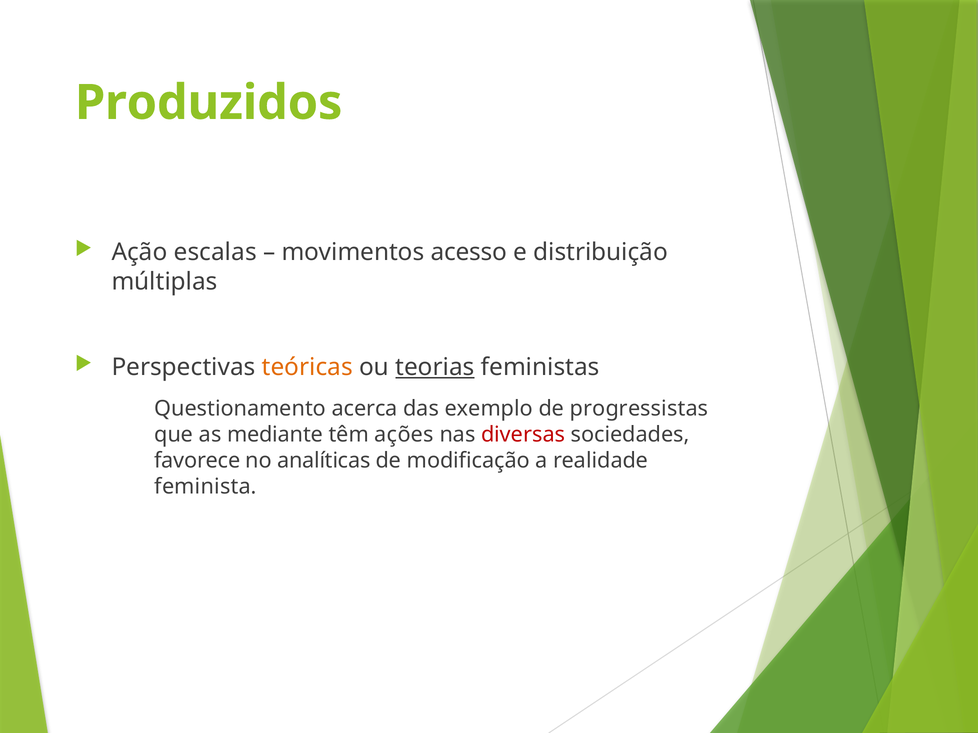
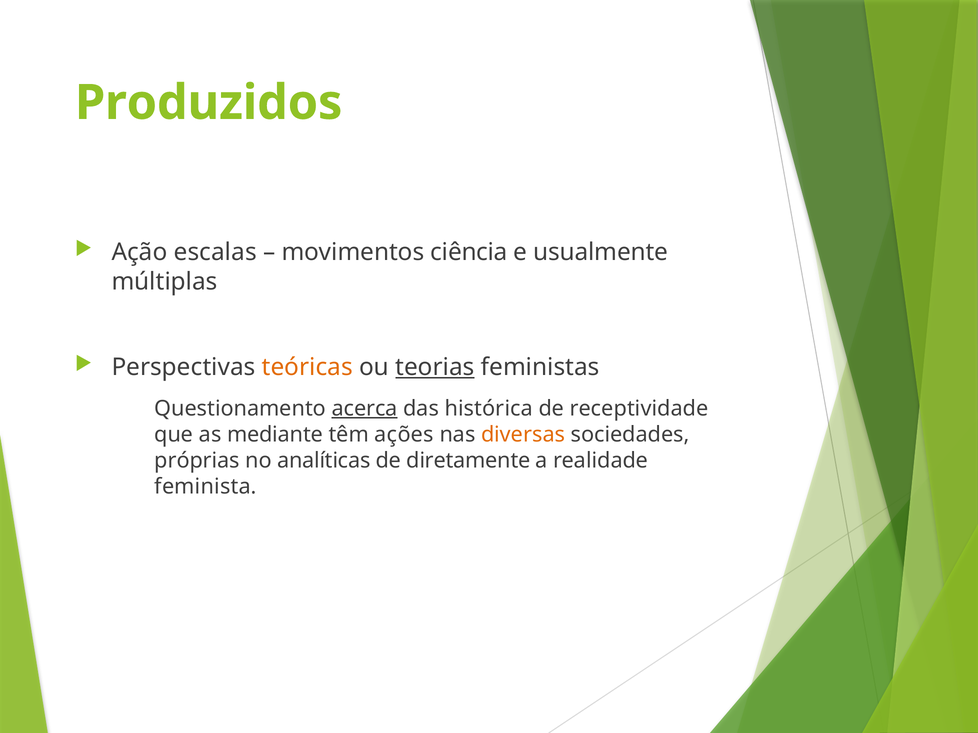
acesso: acesso -> ciência (469, 252)
distribuição: distribuição -> usualmente (601, 252)
acerca underline: none -> present (365, 409)
exemplo: exemplo -> histórica (489, 409)
progressistas: progressistas -> receptividade (639, 409)
diversas colour: red -> orange (523, 435)
favorece: favorece -> próprias (197, 461)
modificação: modificação -> diretamente (468, 461)
